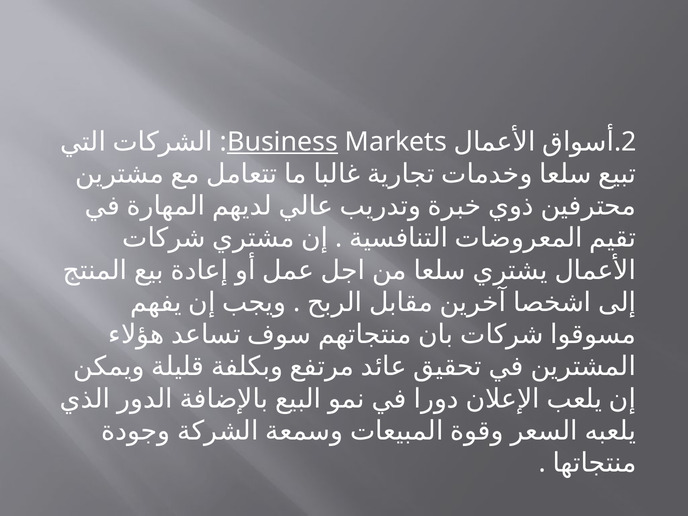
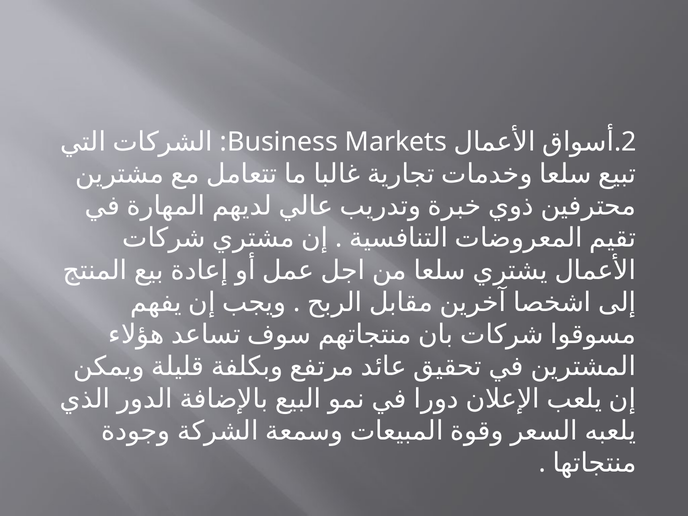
Business underline: present -> none (283, 142)
